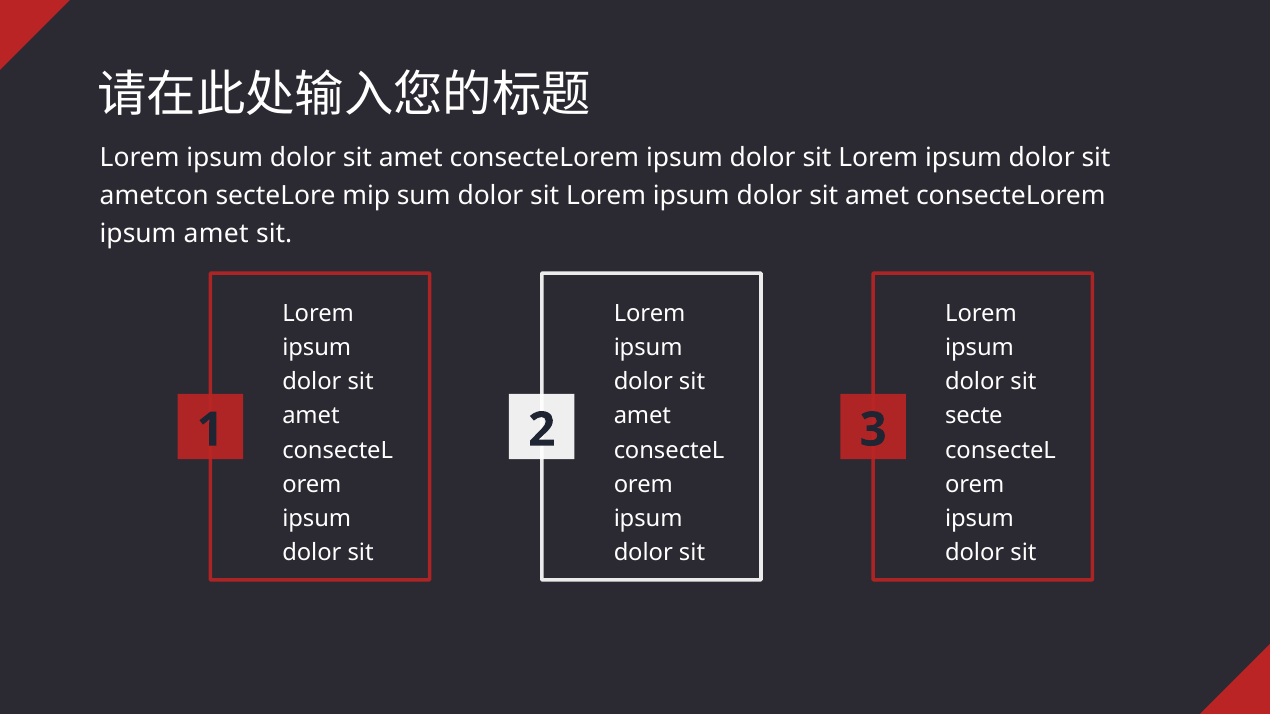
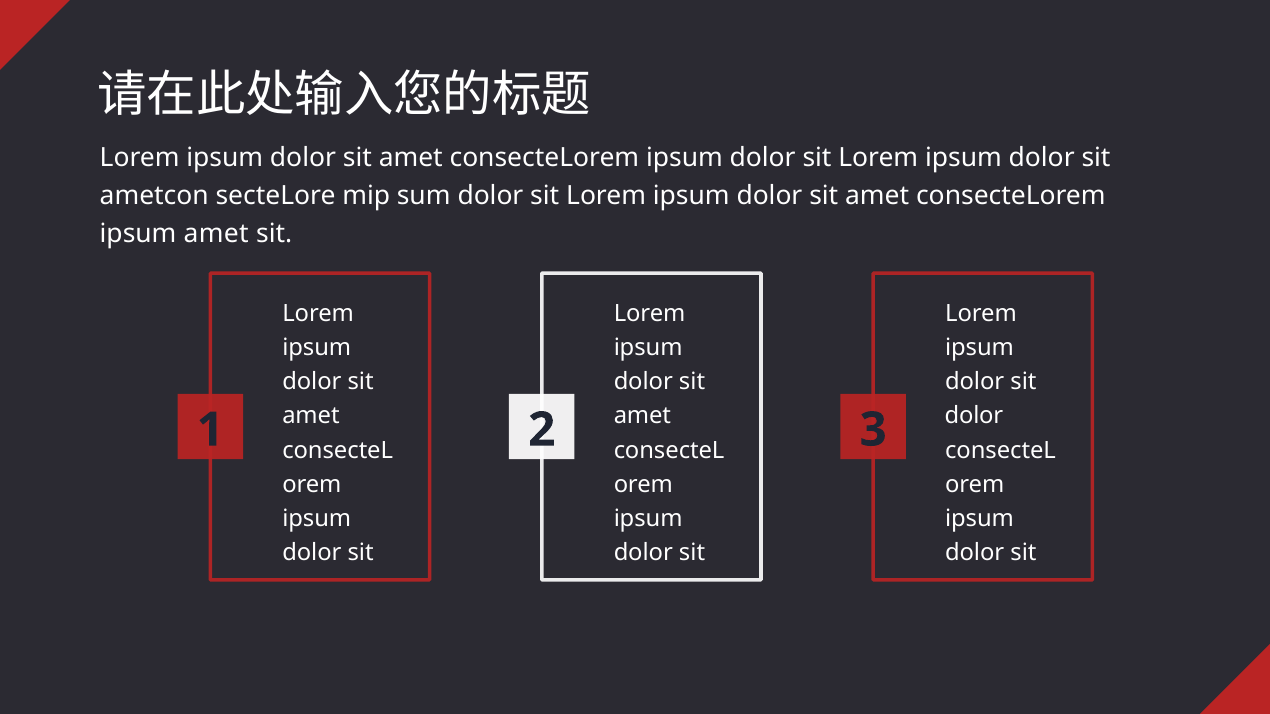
secte: secte -> dolor (974, 416)
